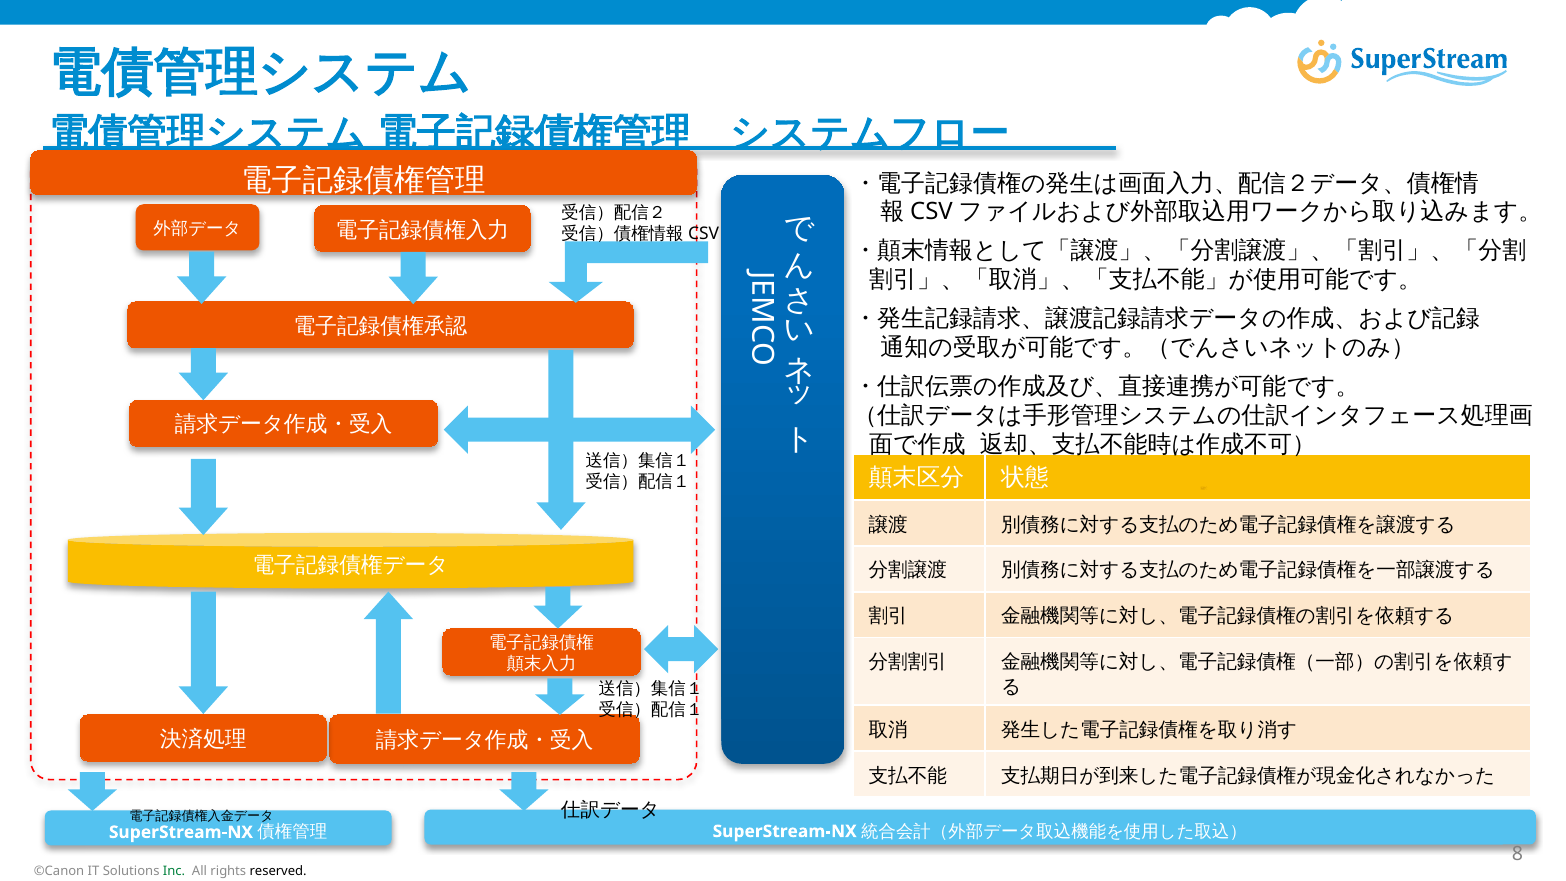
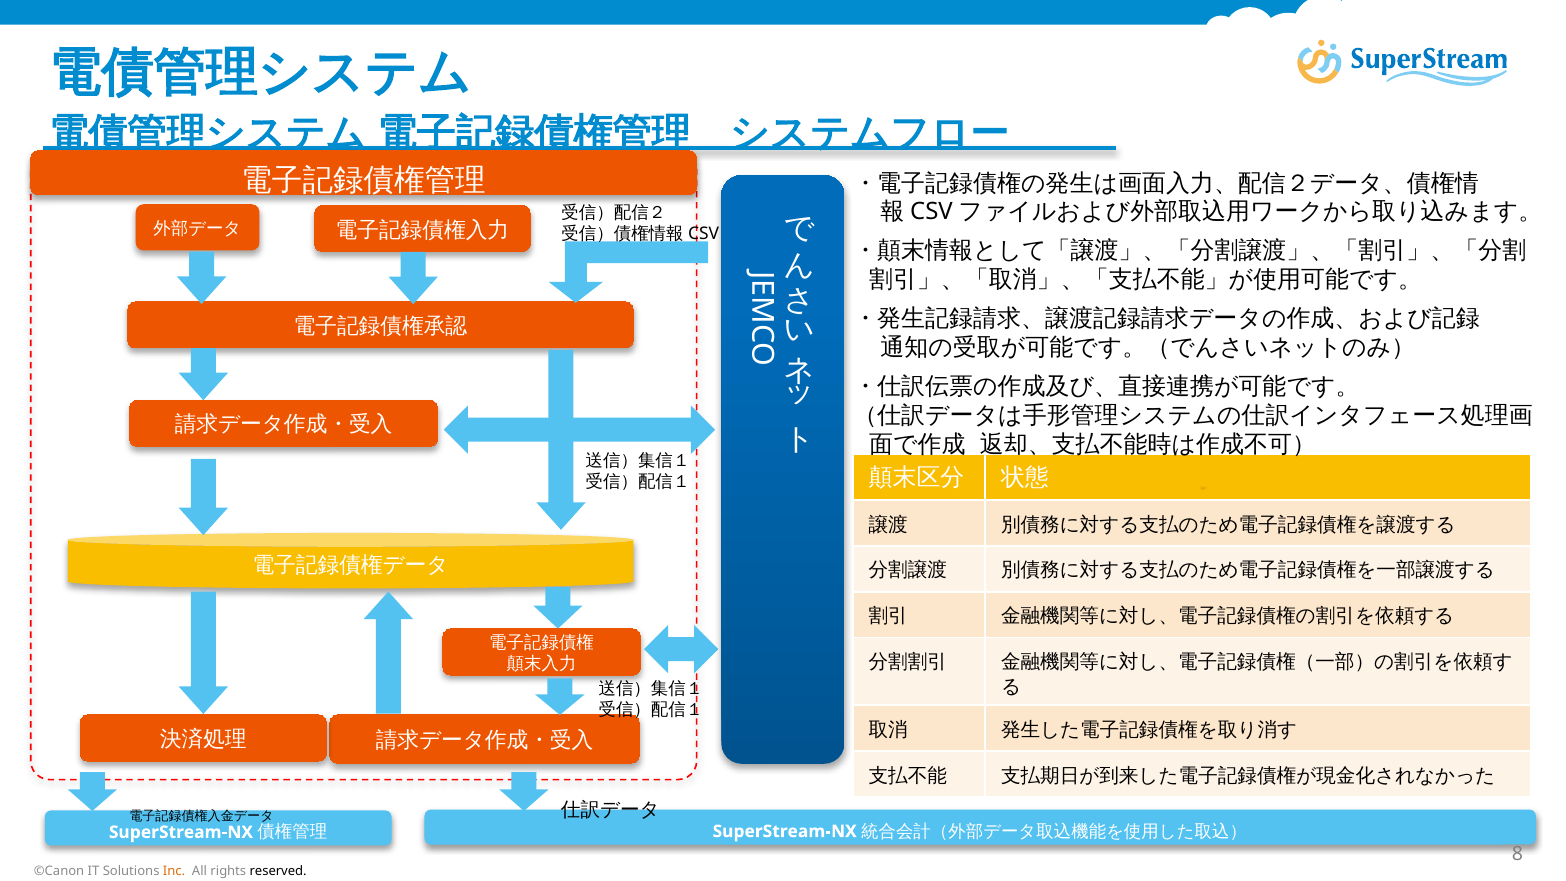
Inc colour: green -> orange (174, 871)
